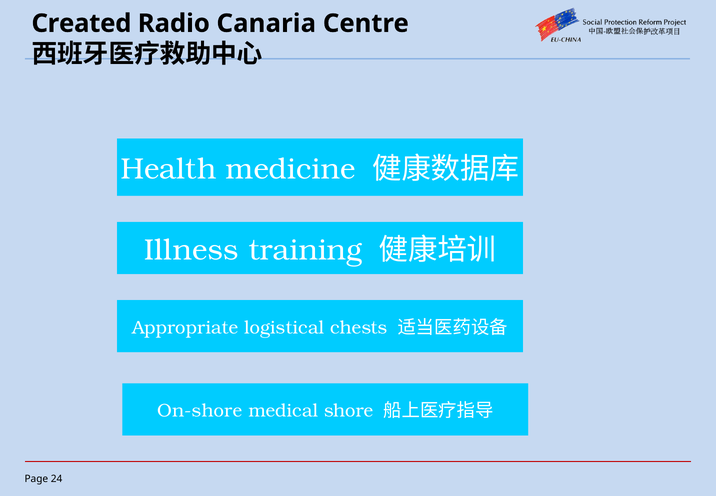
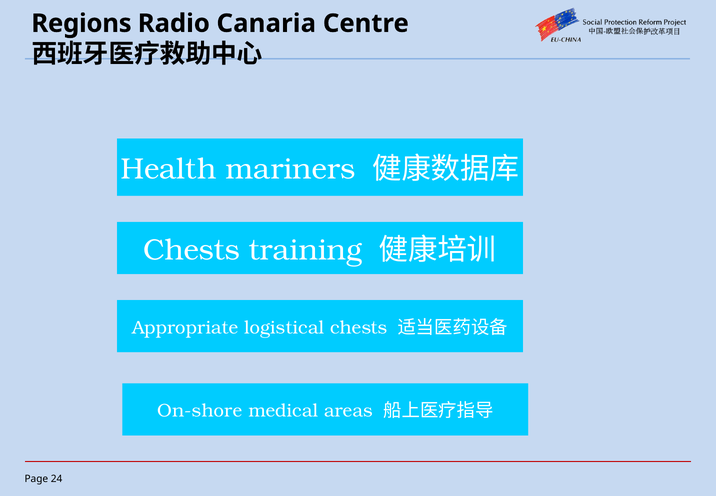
Created: Created -> Regions (81, 23)
medicine: medicine -> mariners (291, 169)
Illness: Illness -> Chests (192, 250)
shore: shore -> areas (348, 410)
